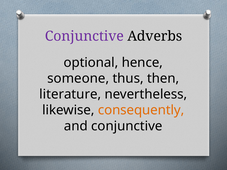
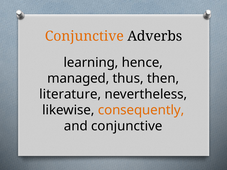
Conjunctive colour: purple -> orange (84, 36)
optional: optional -> learning (91, 63)
someone: someone -> managed (78, 79)
